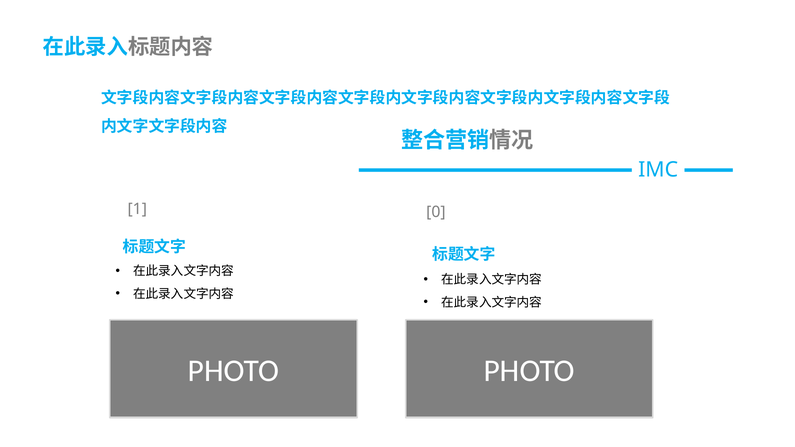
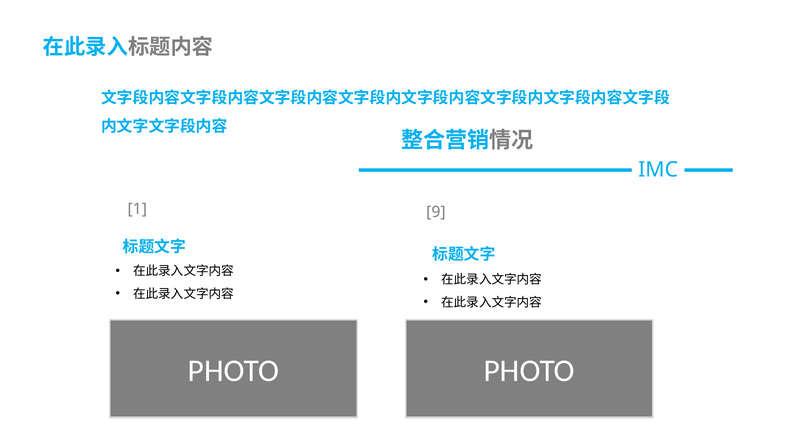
0: 0 -> 9 (436, 212)
